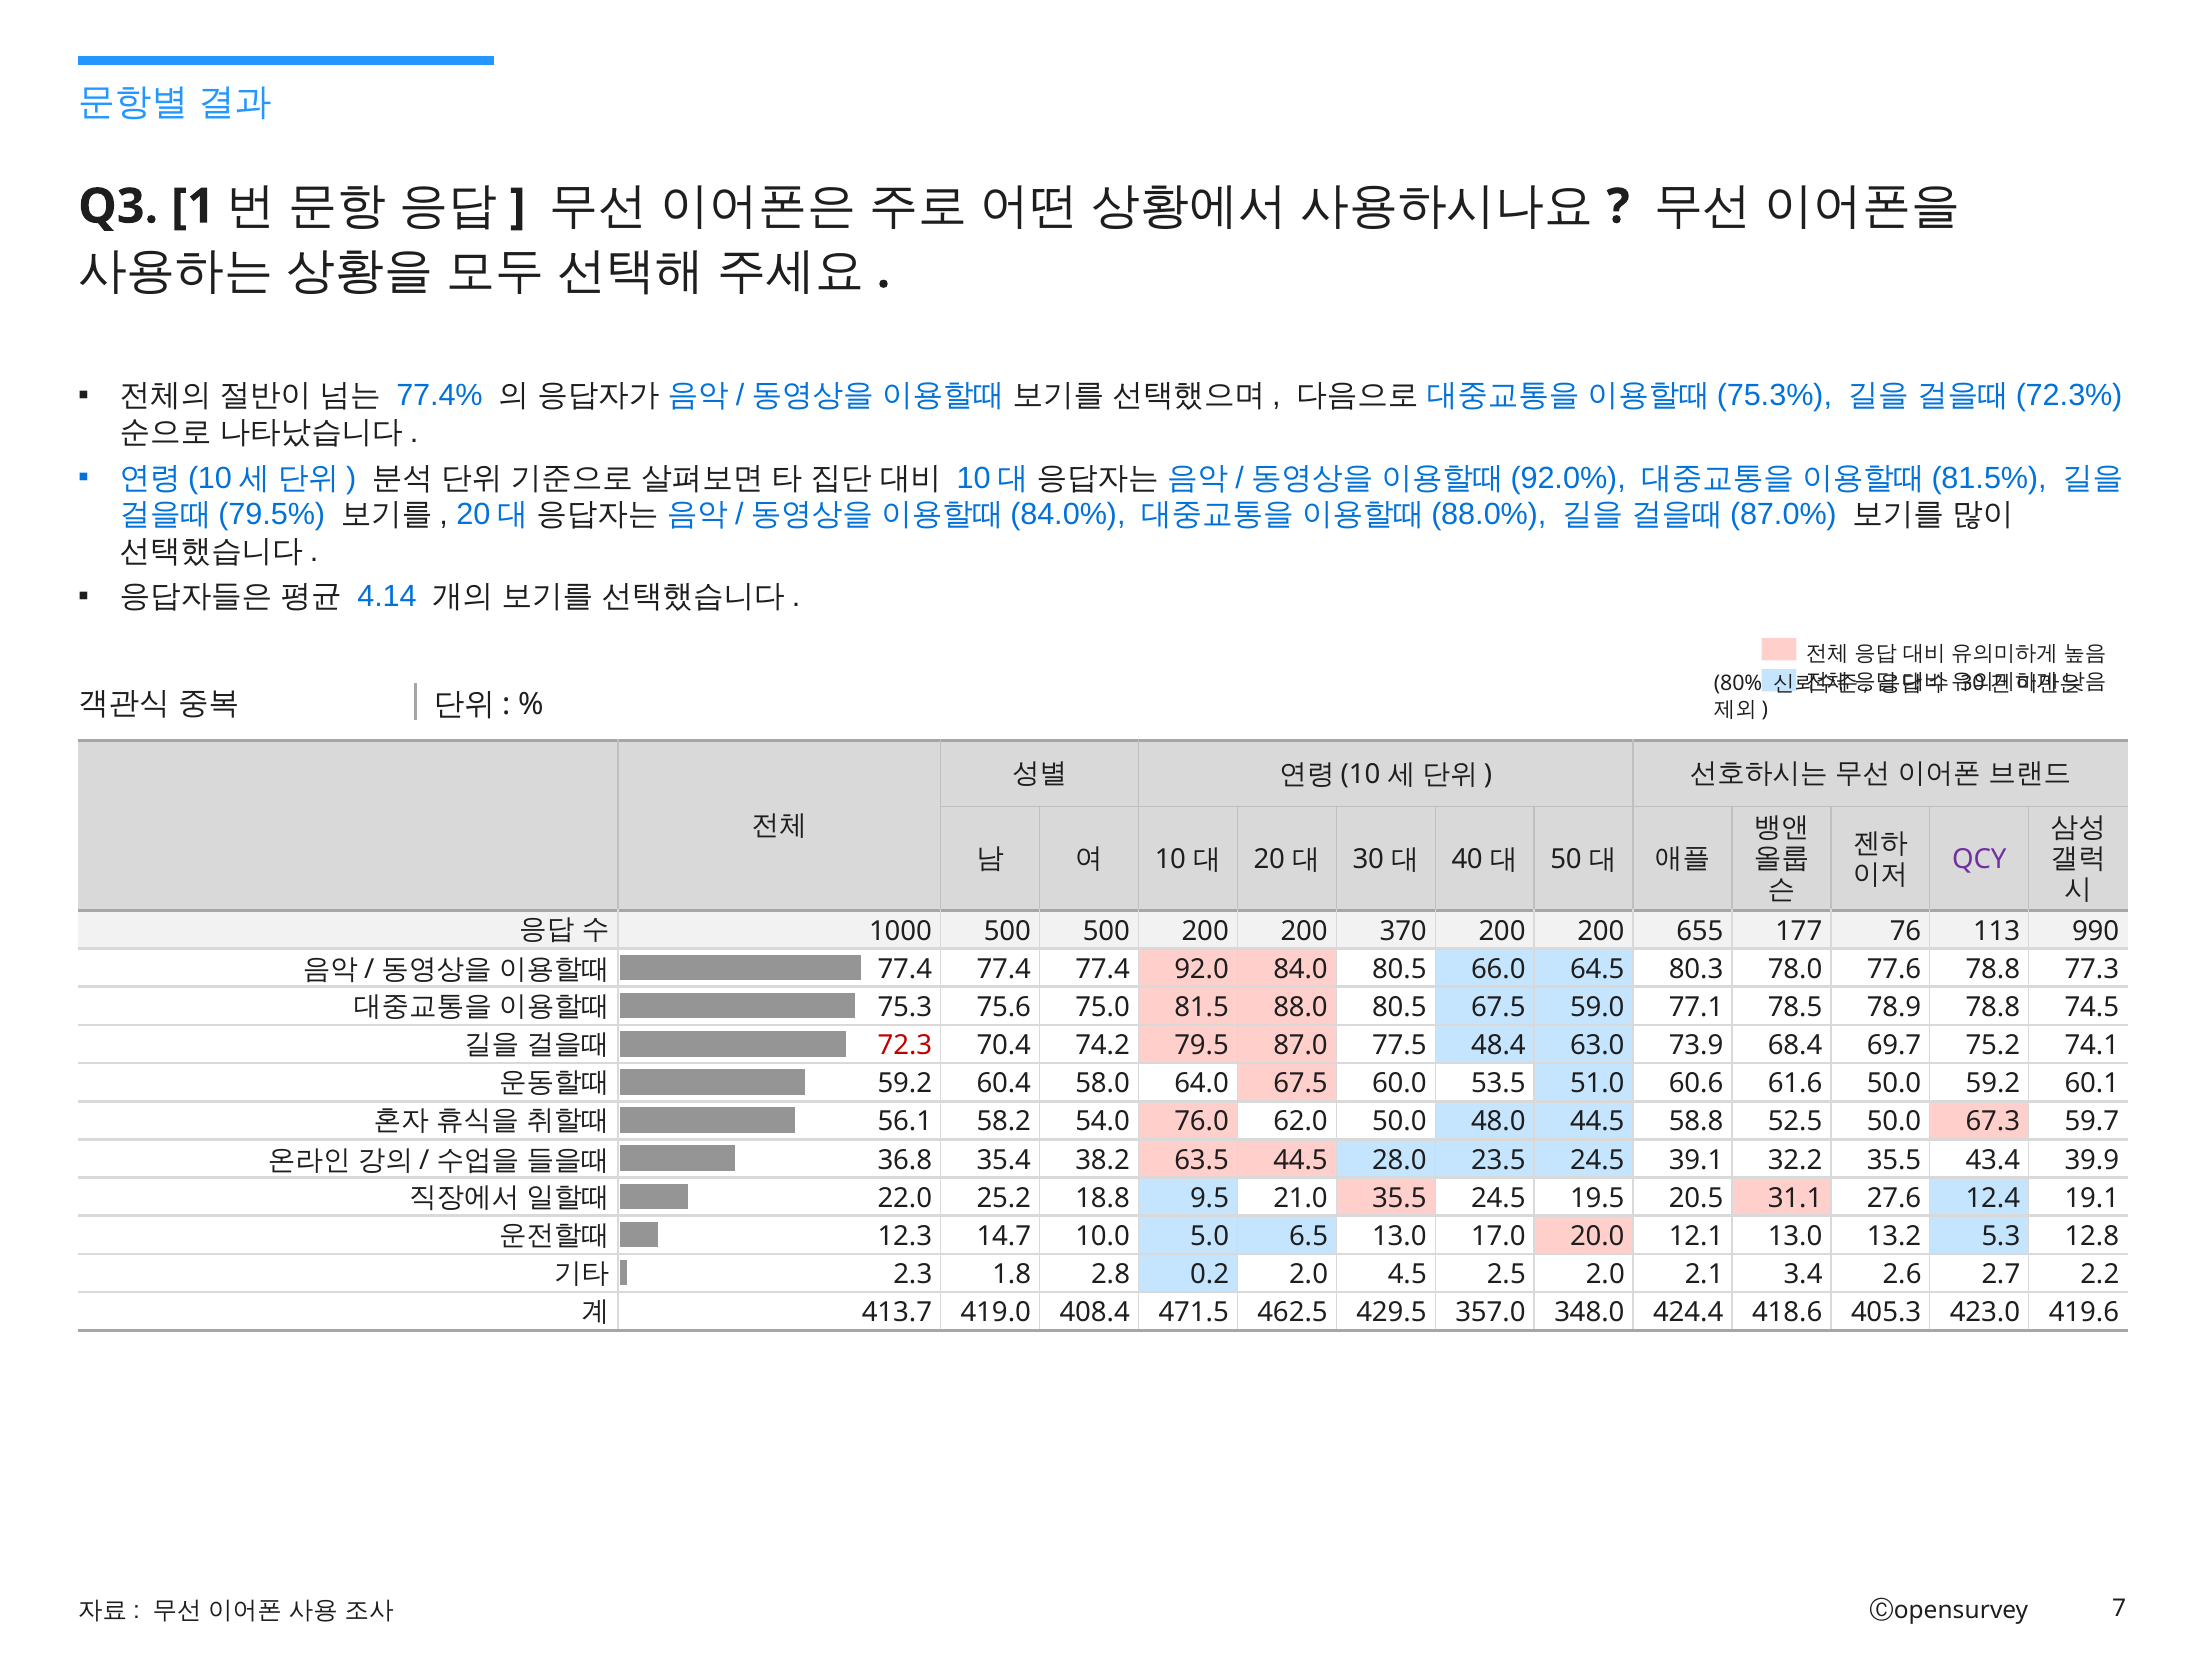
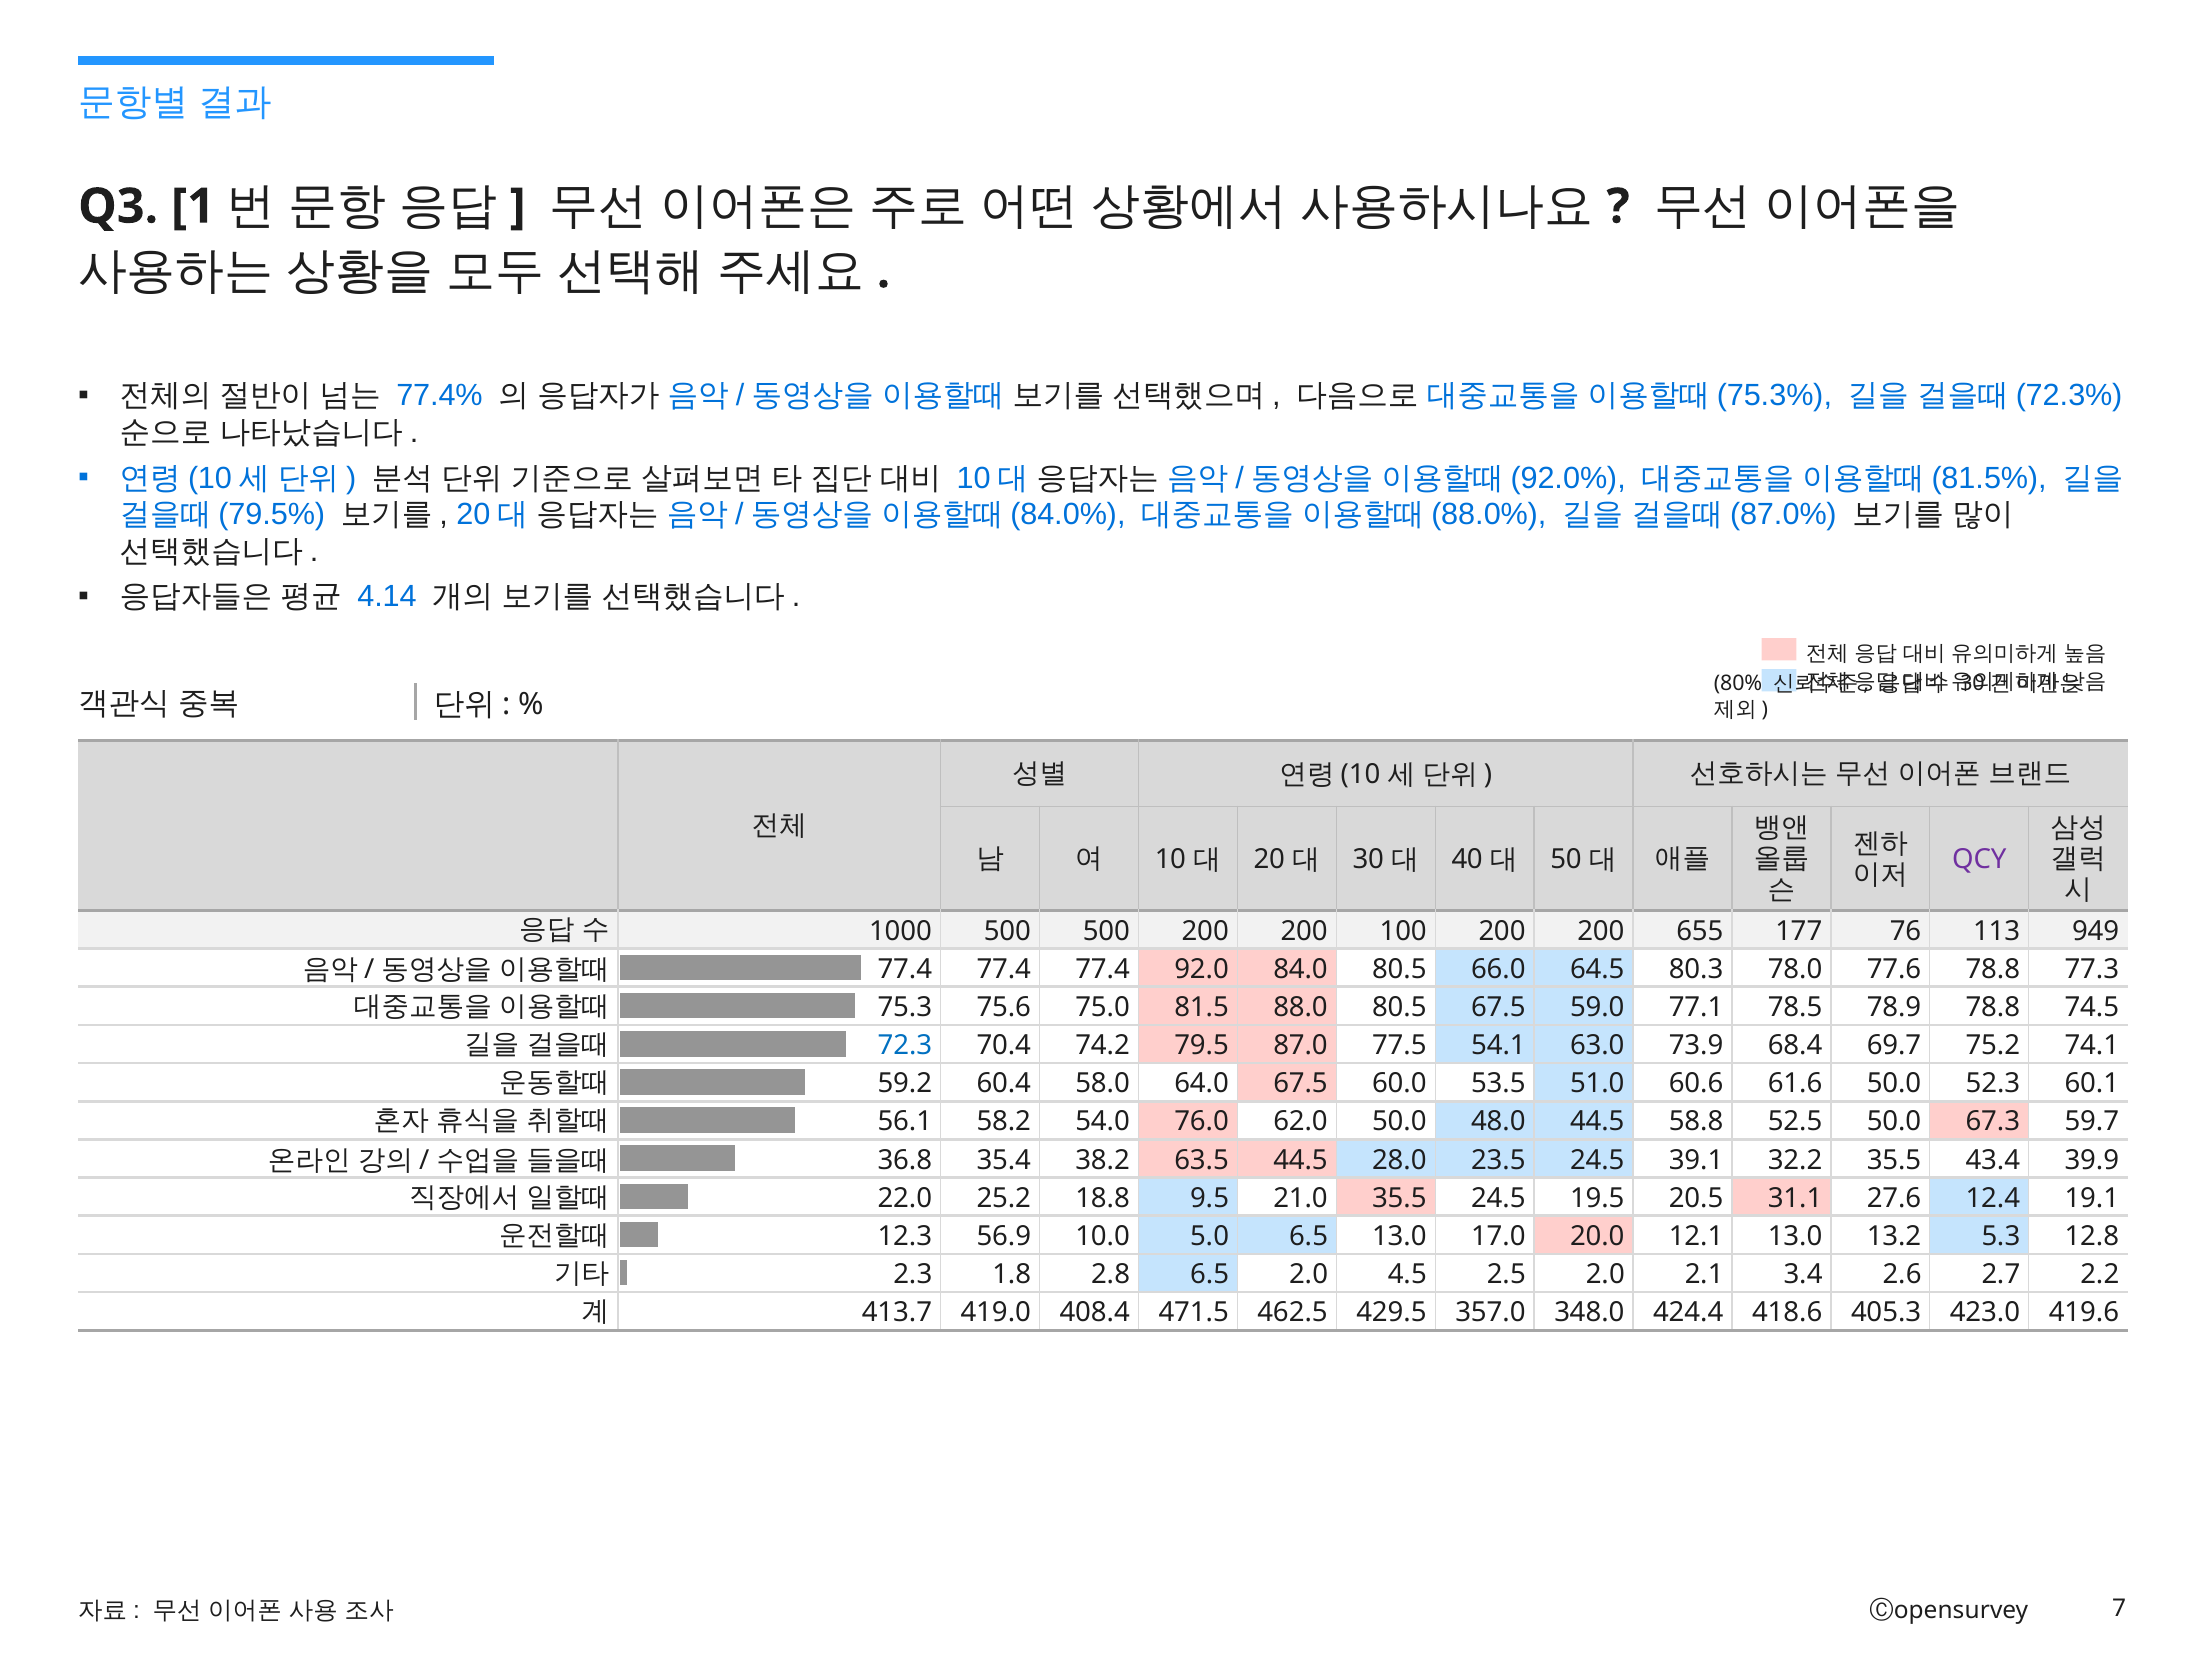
370: 370 -> 100 (1403, 931)
990: 990 -> 949 (2096, 931)
72.3 colour: red -> blue (905, 1046)
48.4: 48.4 -> 54.1 (1498, 1046)
50.0 59.2: 59.2 -> 52.3 (1993, 1084)
14.7: 14.7 -> 56.9 (1004, 1236)
2.8 0.2: 0.2 -> 6.5 (1210, 1275)
